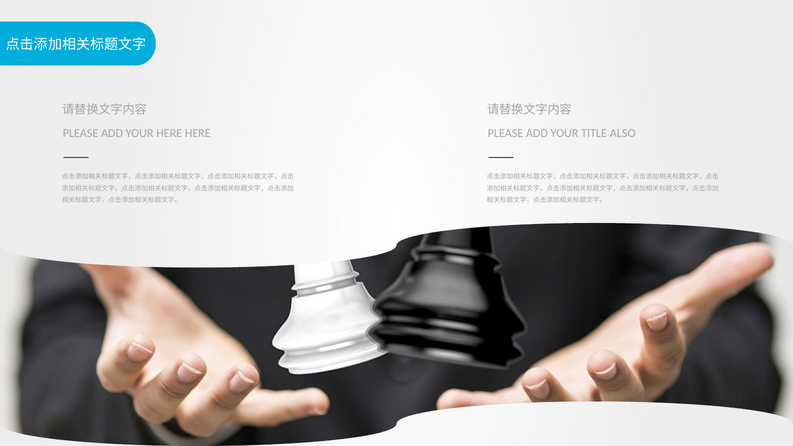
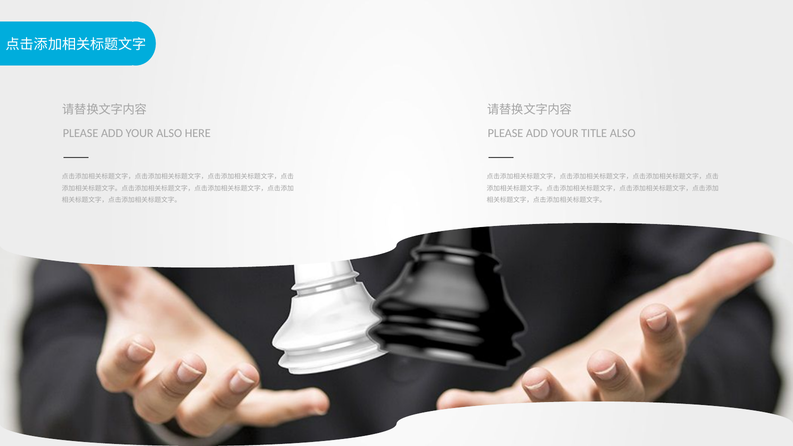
YOUR HERE: HERE -> ALSO (169, 133)
